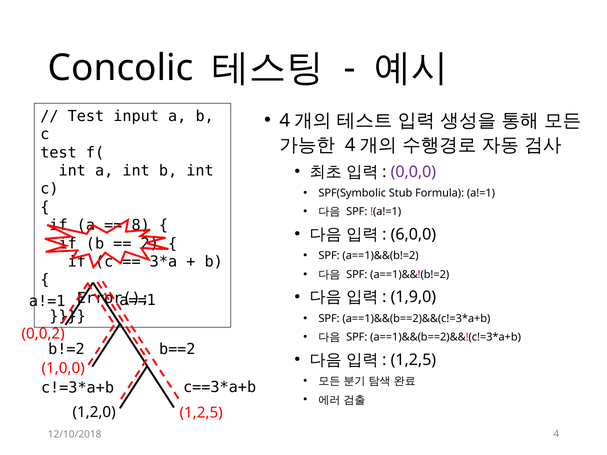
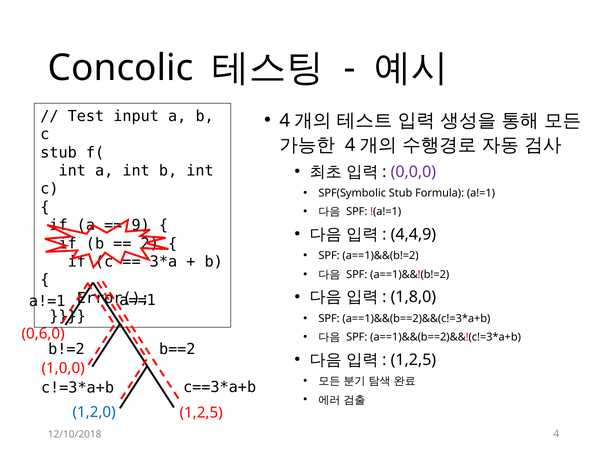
test: test -> stub (59, 153)
8: 8 -> 9 (141, 226)
6,0,0: 6,0,0 -> 4,4,9 (413, 235)
1,9,0: 1,9,0 -> 1,8,0 (413, 297)
0,0,2: 0,0,2 -> 0,6,0 (43, 334)
1,2,0 colour: black -> blue (94, 412)
